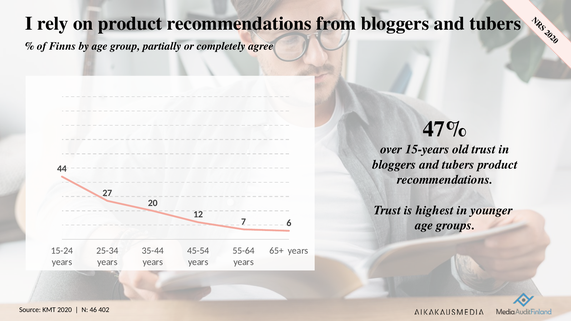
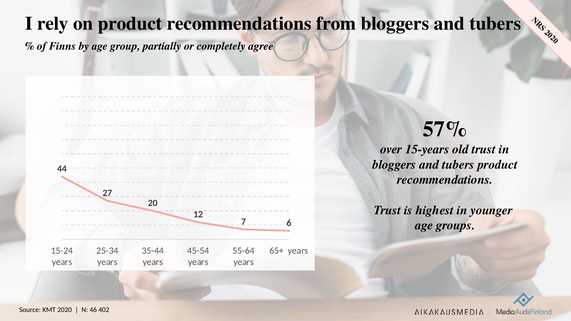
47%: 47% -> 57% (445, 129)
